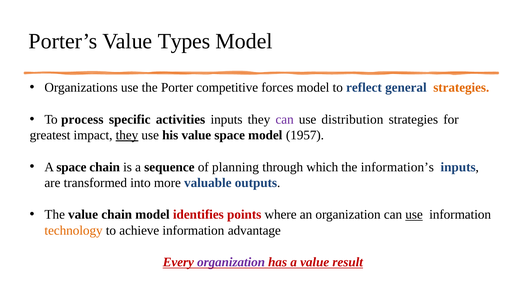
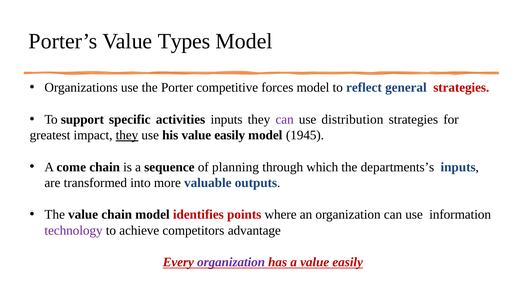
strategies colour: orange -> red (461, 88)
process: process -> support (82, 119)
his value space: space -> easily (230, 135)
1957: 1957 -> 1945 (305, 135)
A space: space -> come (71, 167)
information’s: information’s -> departments’s (397, 167)
use underline: present -> none (414, 214)
technology colour: orange -> purple (74, 230)
achieve information: information -> competitors (193, 230)
a value result: result -> easily (348, 262)
